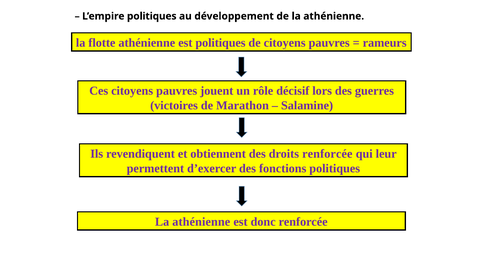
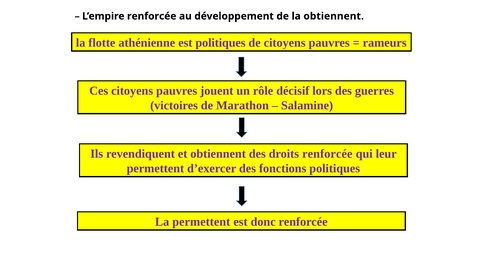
L’empire politiques: politiques -> renforcée (152, 16)
de la athénienne: athénienne -> obtiennent (334, 16)
athénienne: athénienne -> permettent (201, 222)
